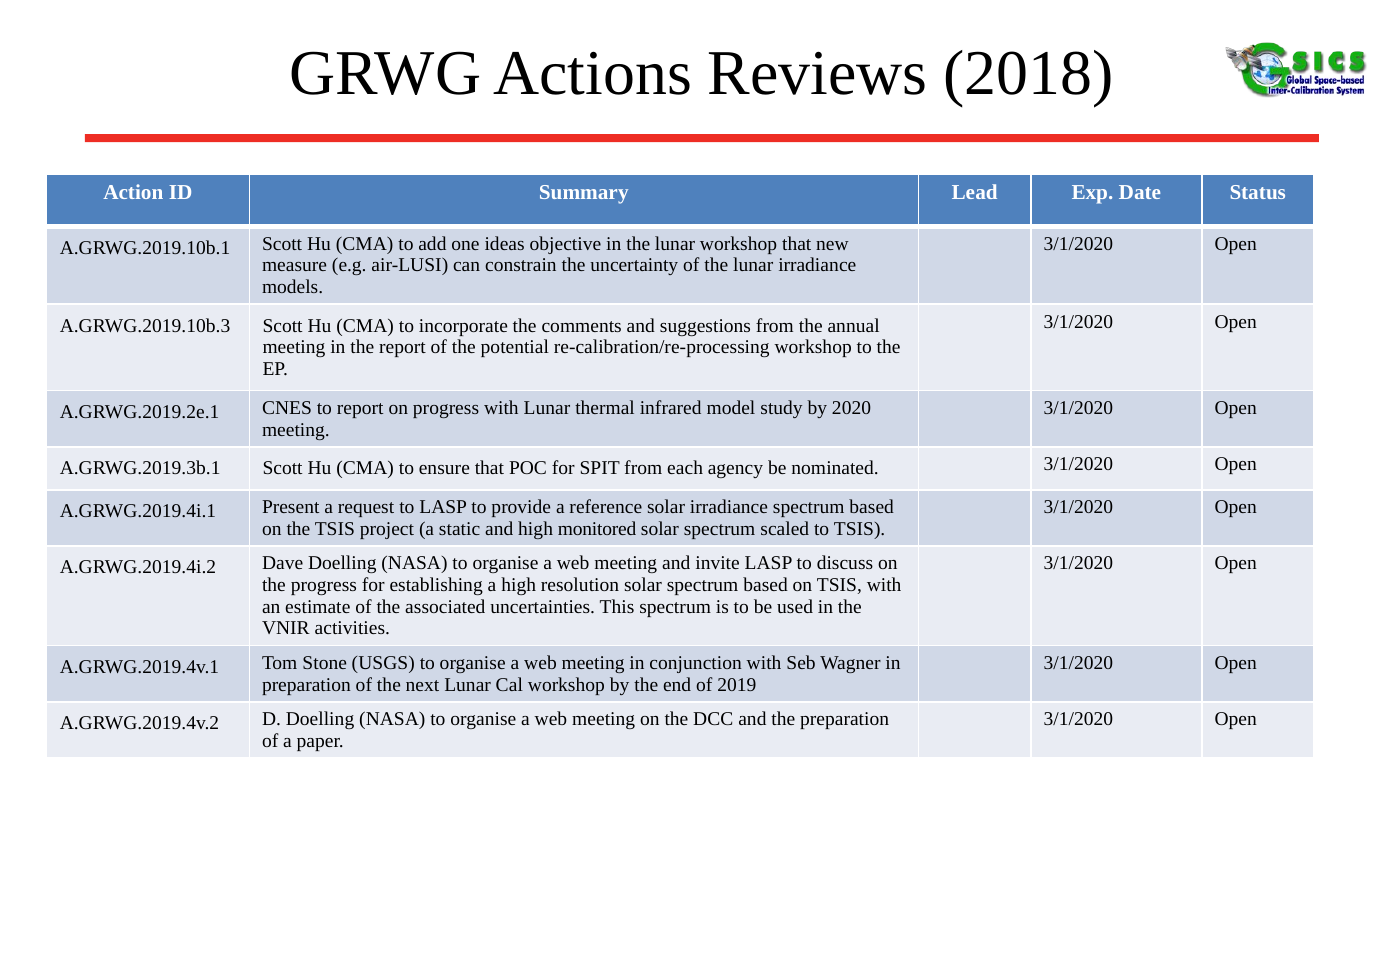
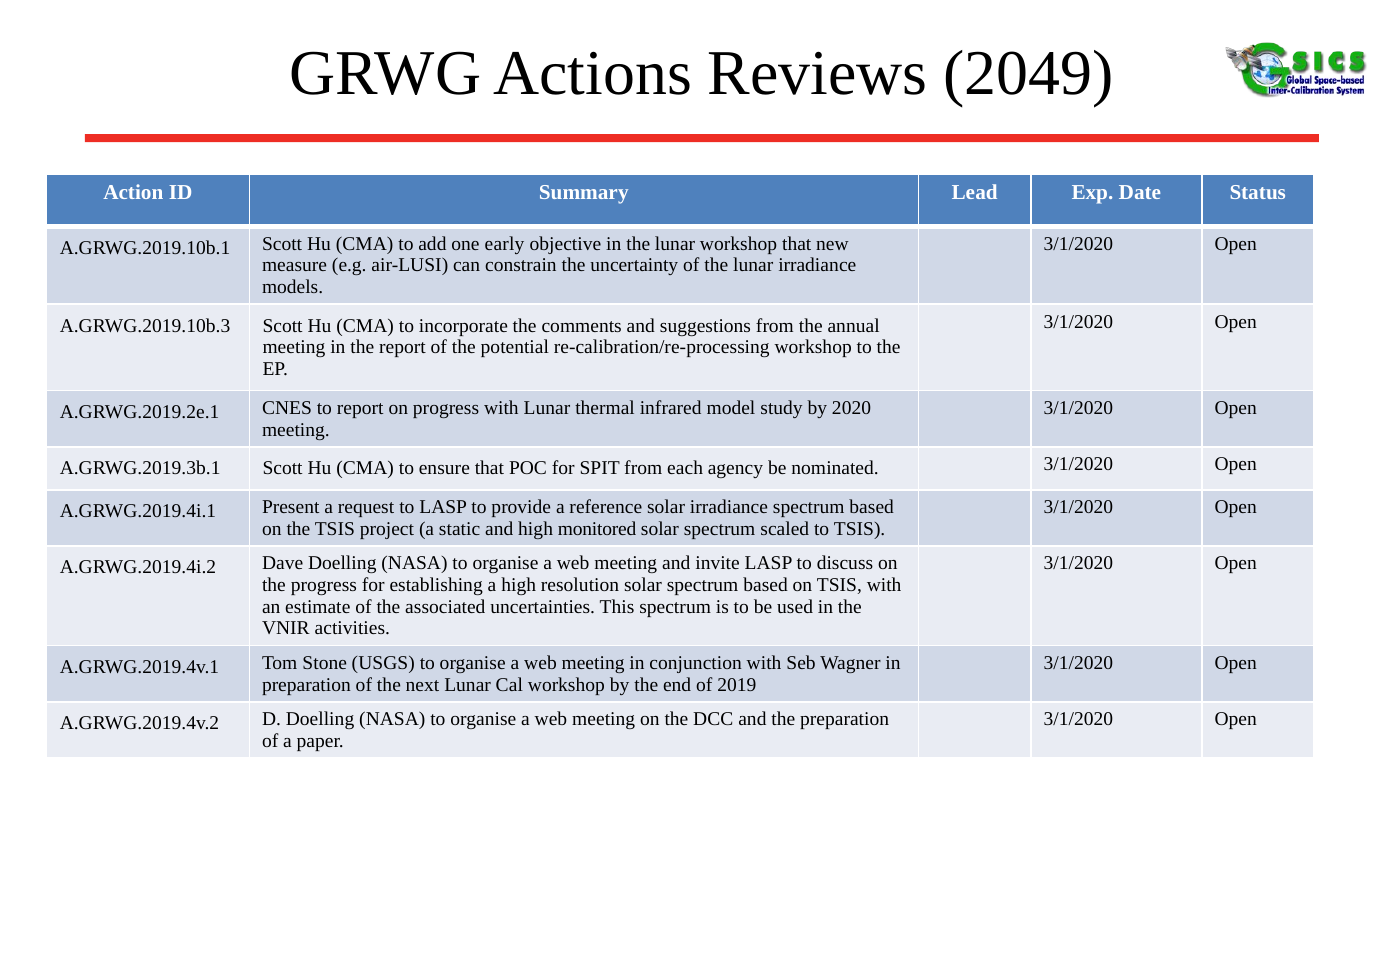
2018: 2018 -> 2049 (1029, 73)
ideas: ideas -> early (505, 244)
